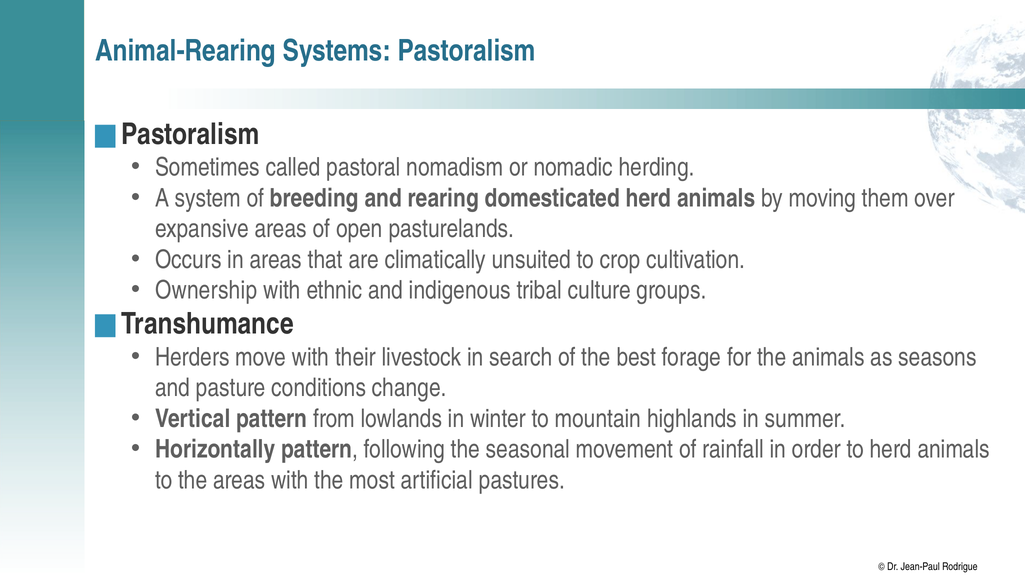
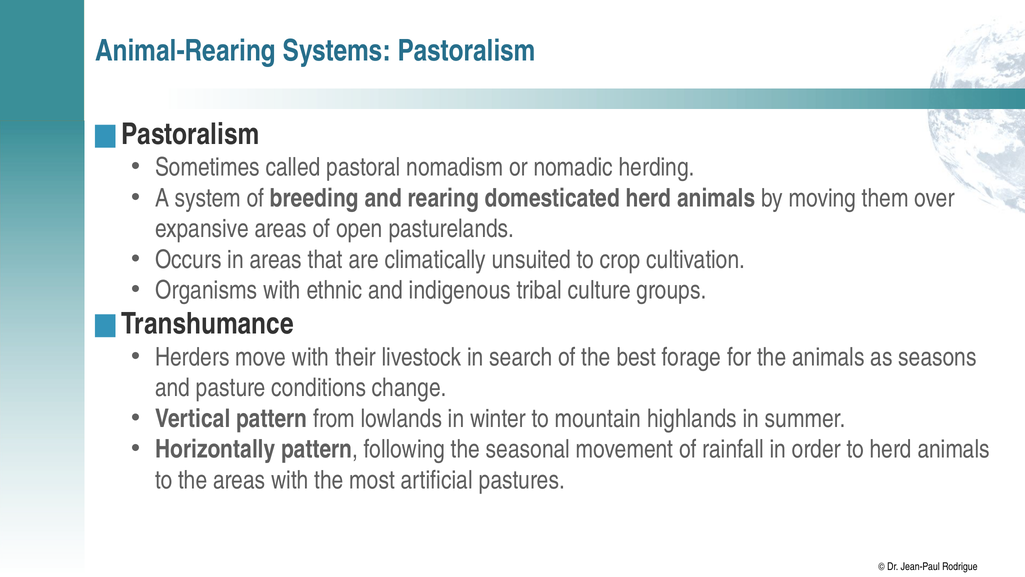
Ownership: Ownership -> Organisms (206, 290)
